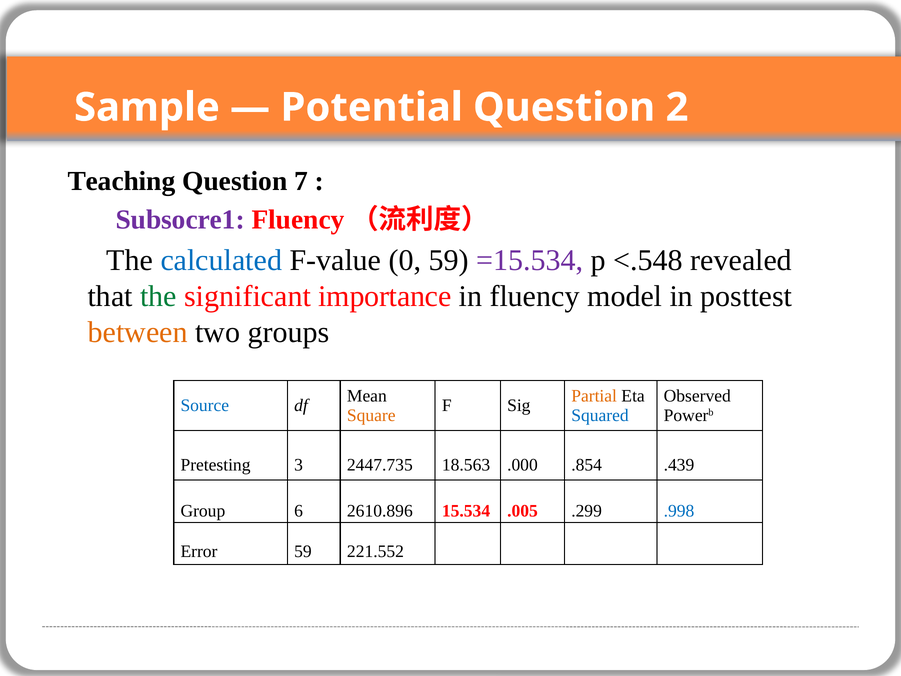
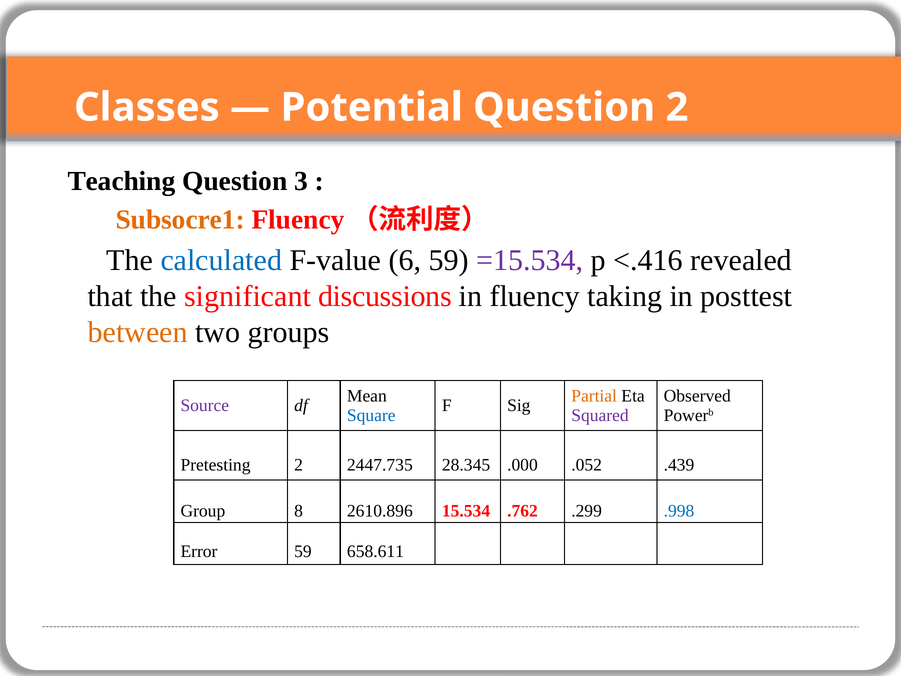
Sample: Sample -> Classes (147, 107)
7: 7 -> 3 (301, 181)
Subsocre1 colour: purple -> orange (180, 220)
0: 0 -> 6 (405, 260)
<.548: <.548 -> <.416 (648, 260)
the colour: green -> black (158, 296)
importance: importance -> discussions (385, 296)
model: model -> taking (625, 296)
Source colour: blue -> purple (205, 405)
Square colour: orange -> blue (371, 415)
Squared colour: blue -> purple (600, 415)
Pretesting 3: 3 -> 2 (299, 465)
18.563: 18.563 -> 28.345 (466, 465)
.854: .854 -> .052 (587, 465)
6: 6 -> 8 (299, 511)
.005: .005 -> .762 (523, 511)
221.552: 221.552 -> 658.611 (375, 551)
